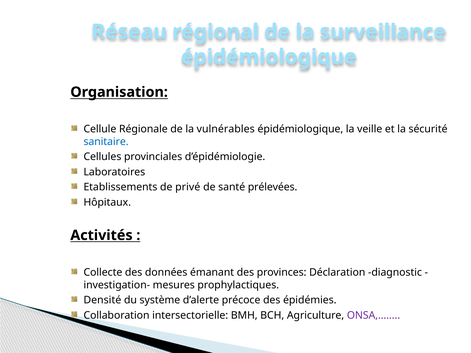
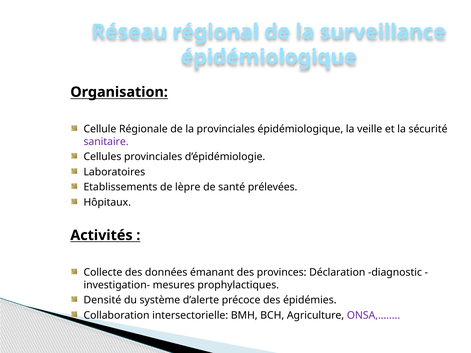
la vulnérables: vulnérables -> provinciales (226, 129)
sanitaire colour: blue -> purple (106, 142)
privé: privé -> lèpre (188, 187)
